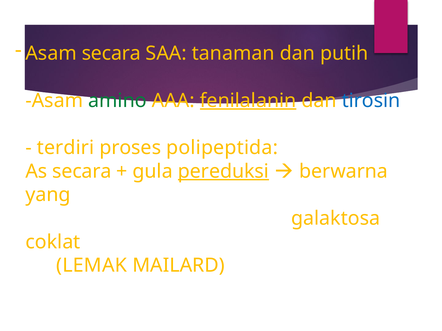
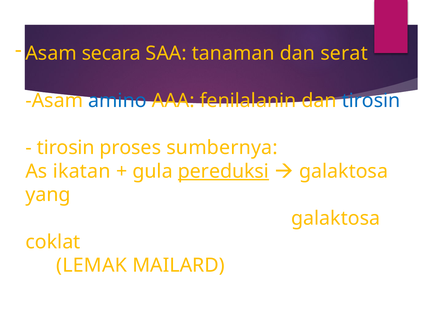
putih: putih -> serat (344, 54)
amino colour: green -> blue (117, 101)
fenilalanin underline: present -> none (248, 101)
terdiri: terdiri -> tirosin (66, 148)
polipeptida: polipeptida -> sumbernya (222, 148)
As secara: secara -> ikatan (82, 172)
berwarna: berwarna -> galaktosa (344, 172)
